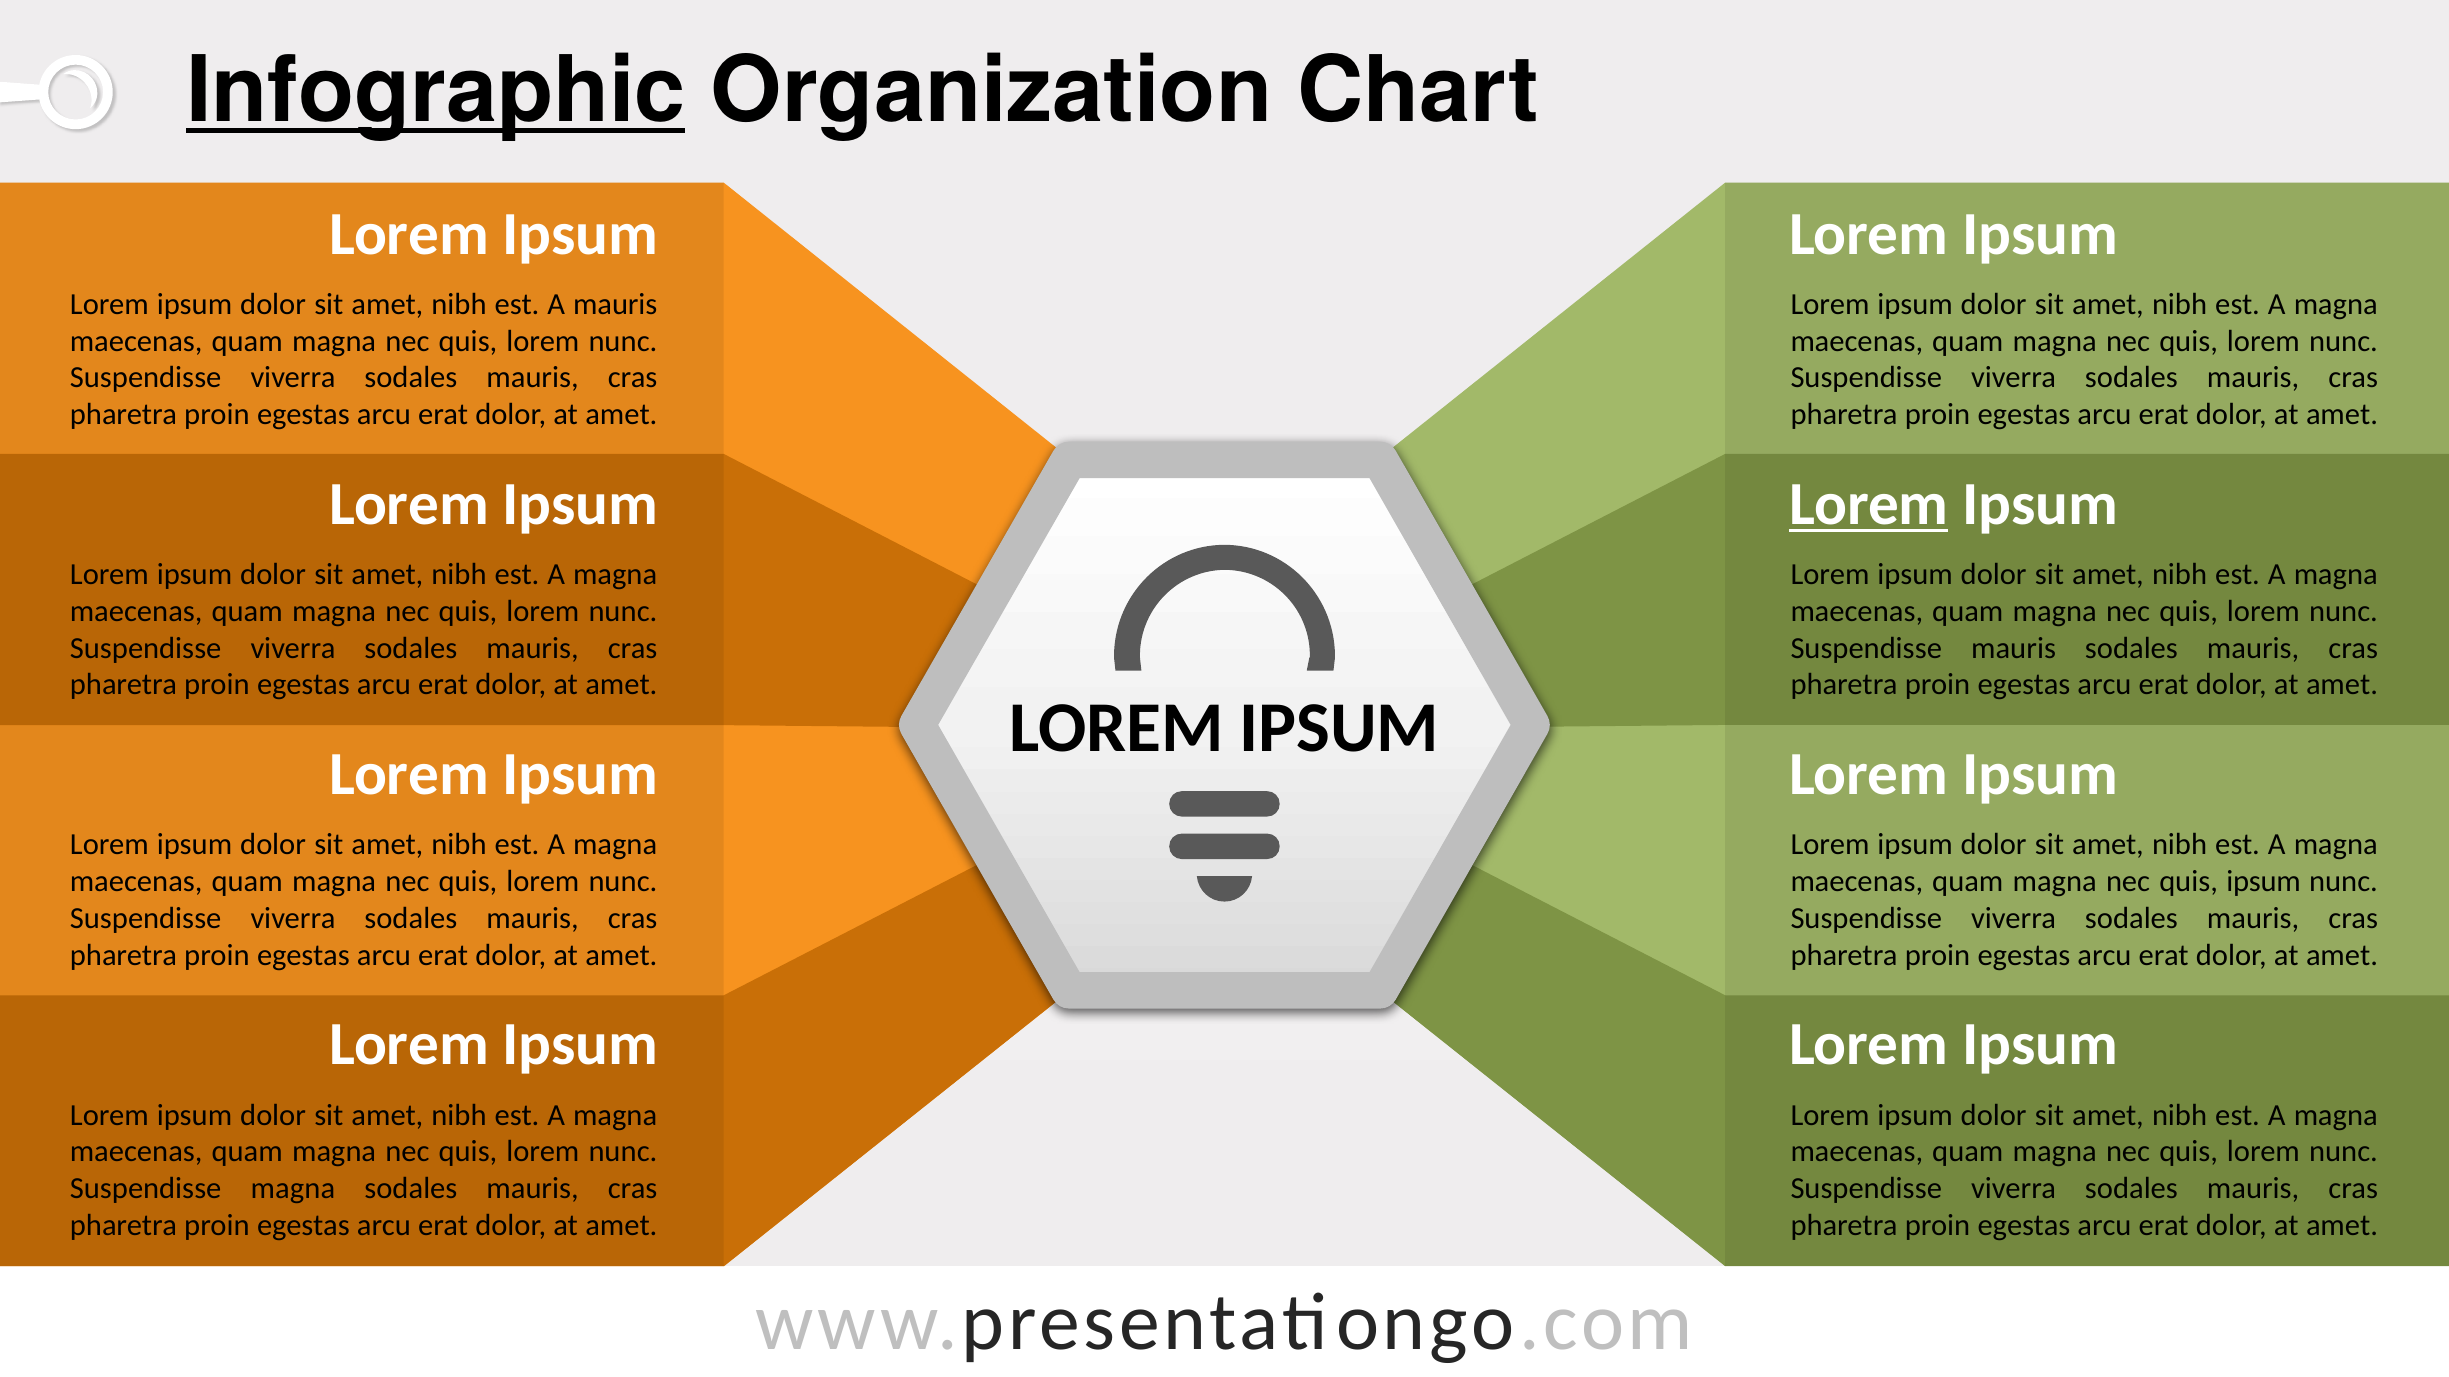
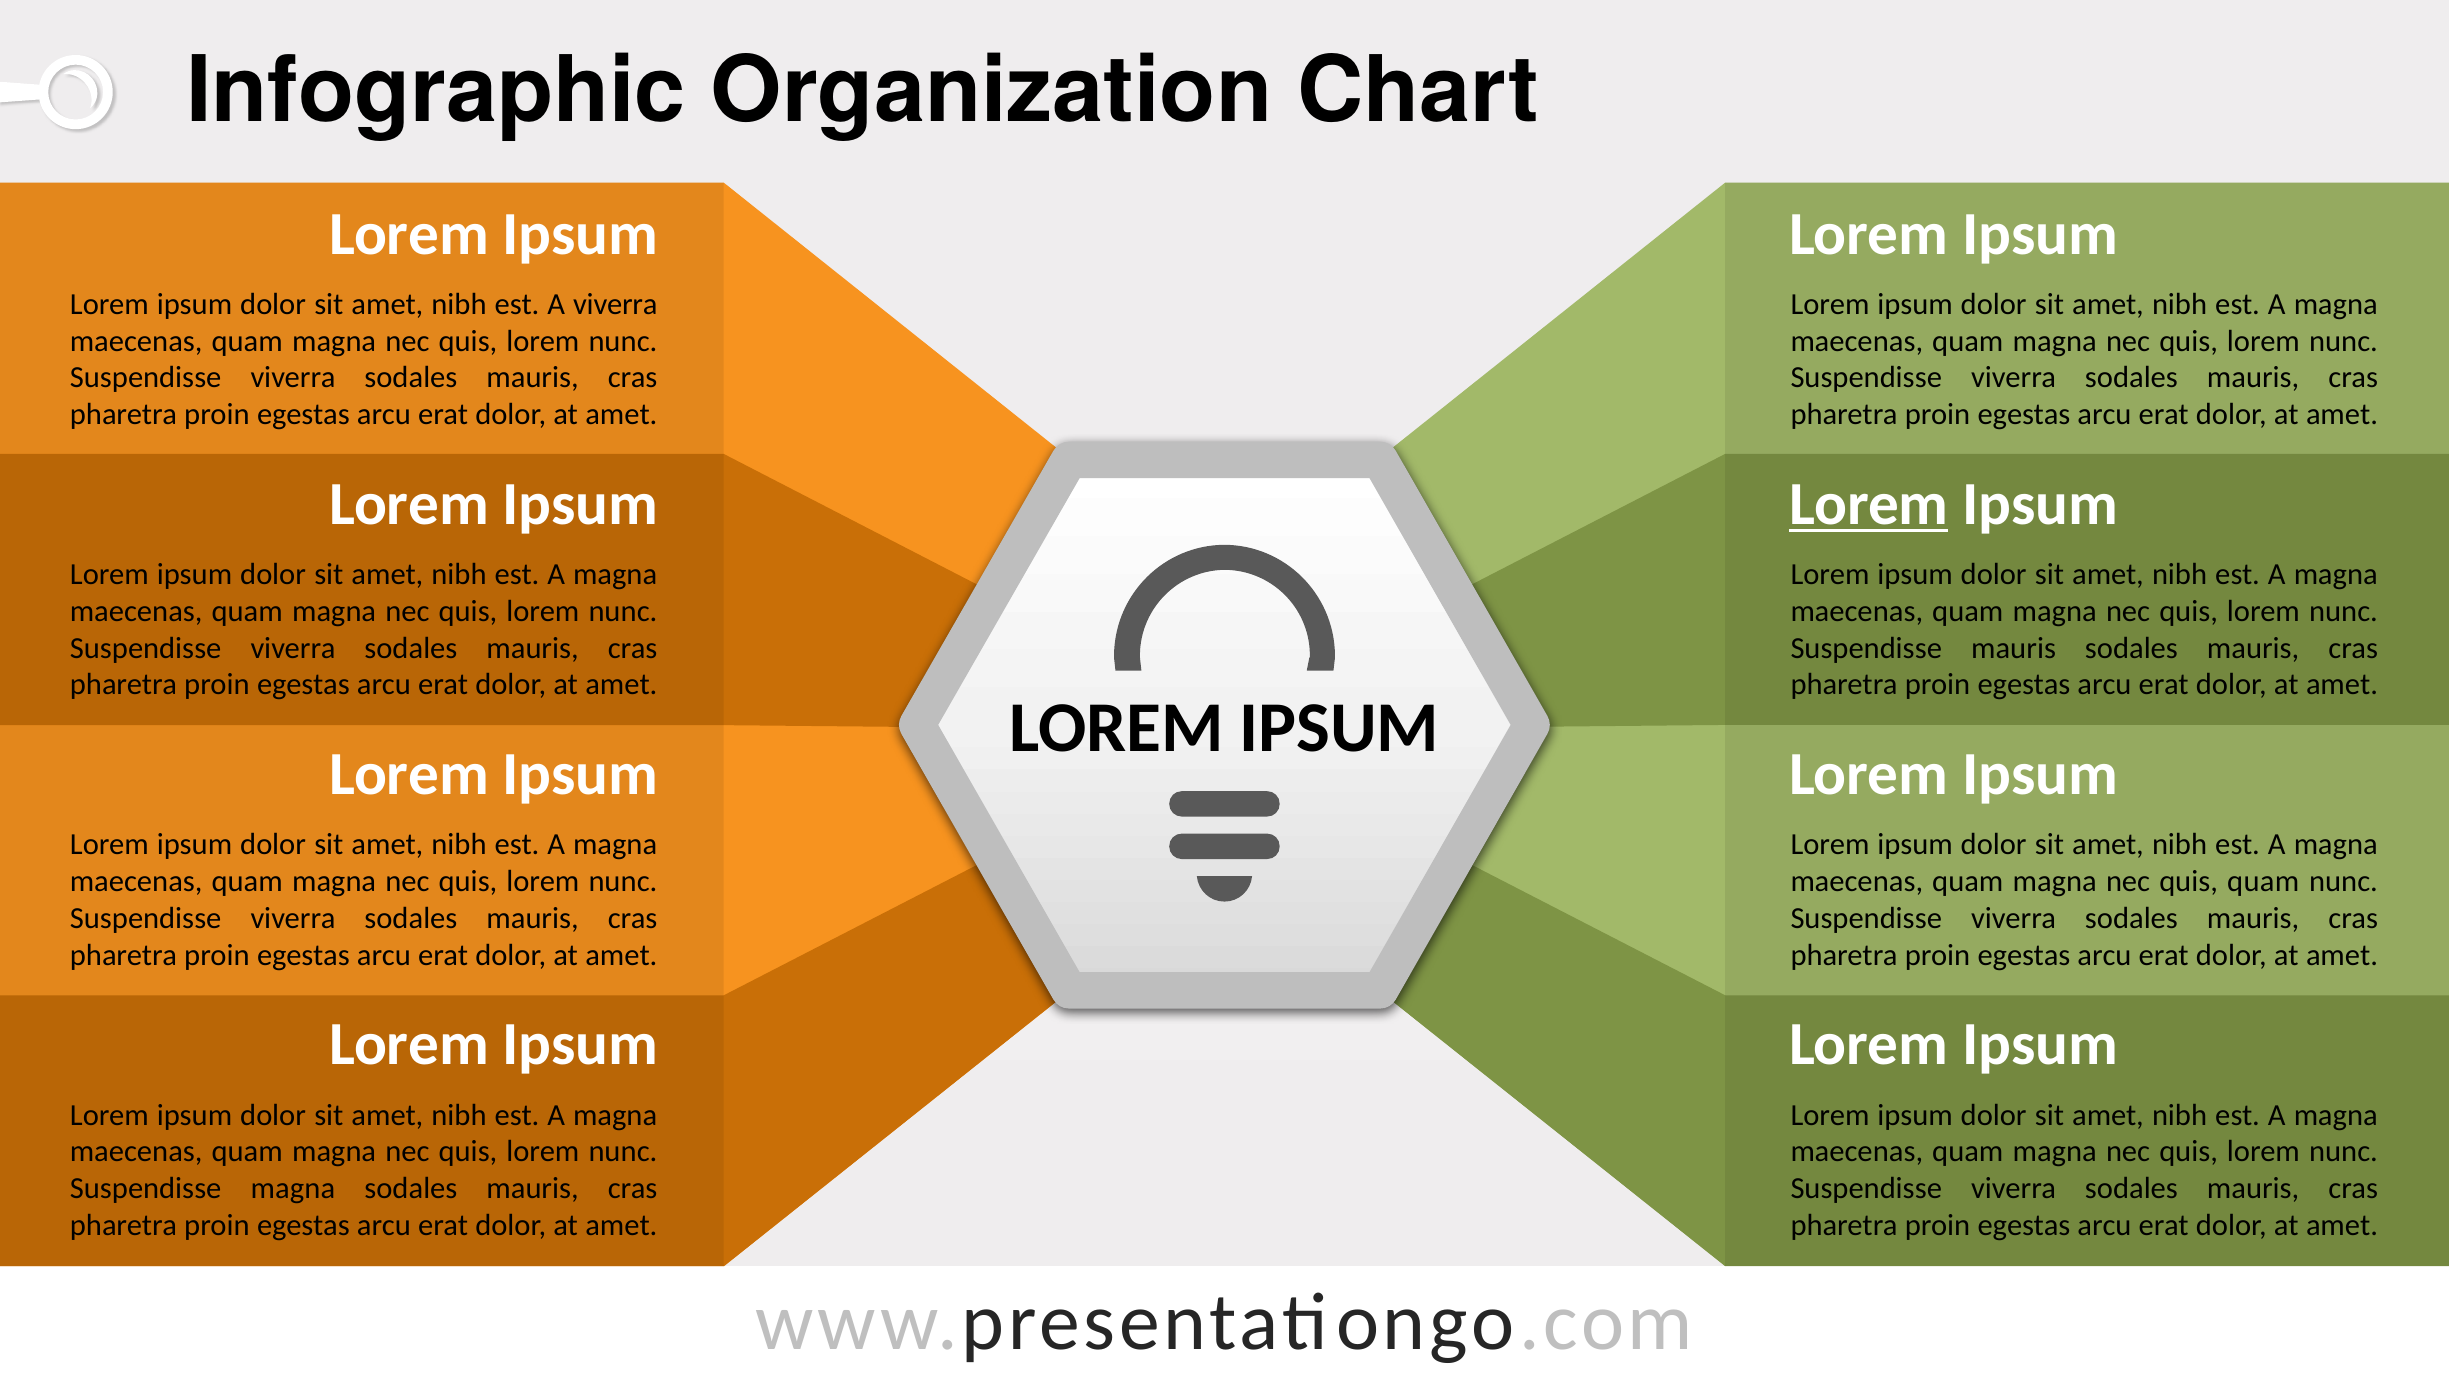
Infographic underline: present -> none (436, 91)
A mauris: mauris -> viverra (615, 305)
quis ipsum: ipsum -> quam (2263, 882)
